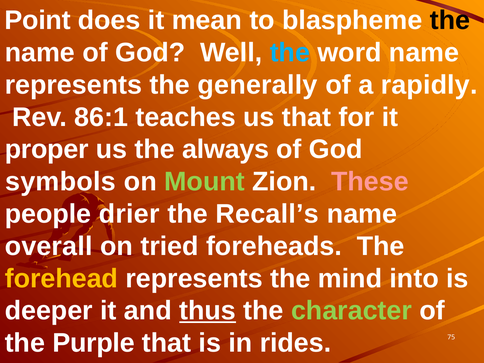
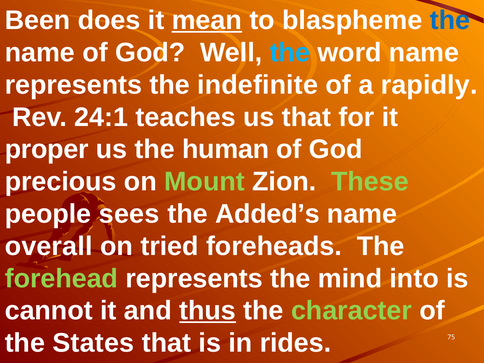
Point: Point -> Been (38, 20)
mean underline: none -> present (207, 20)
the colour: black -> blue (450, 20)
generally: generally -> indefinite (258, 85)
86:1: 86:1 -> 24:1 (101, 117)
always: always -> human (226, 149)
symbols: symbols -> precious (61, 182)
These colour: pink -> light green (370, 182)
drier: drier -> sees (129, 214)
Recall’s: Recall’s -> Added’s (267, 214)
forehead colour: yellow -> light green (61, 278)
deeper: deeper -> cannot (49, 311)
Purple: Purple -> States (93, 343)
